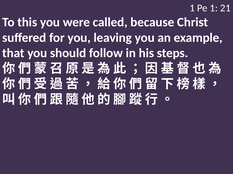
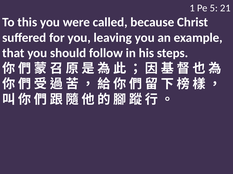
Pe 1: 1 -> 5 (214, 8)
